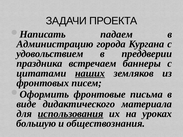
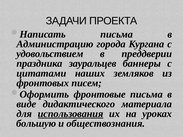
падаем: падаем -> письма (117, 34)
встречаем: встречаем -> зауральцев (93, 64)
наших underline: present -> none (90, 73)
